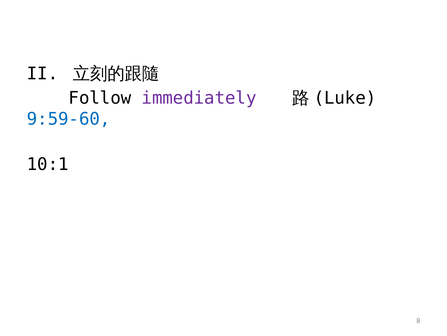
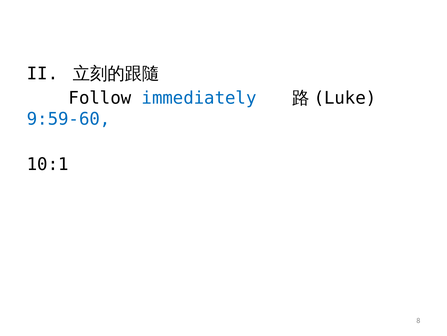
immediately colour: purple -> blue (199, 98)
